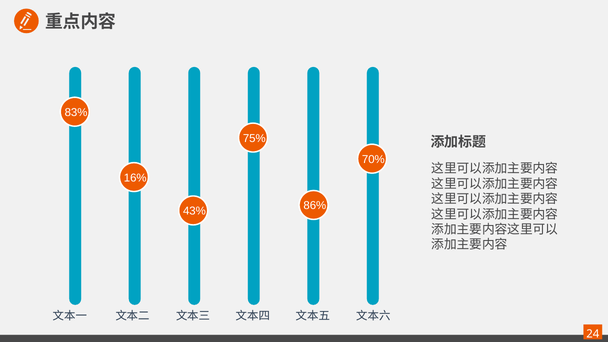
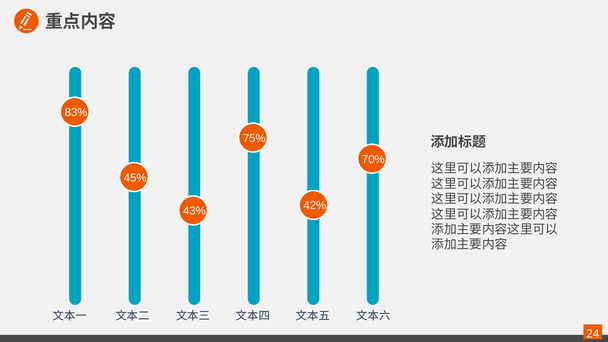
16%: 16% -> 45% (135, 178)
86%: 86% -> 42% (315, 206)
